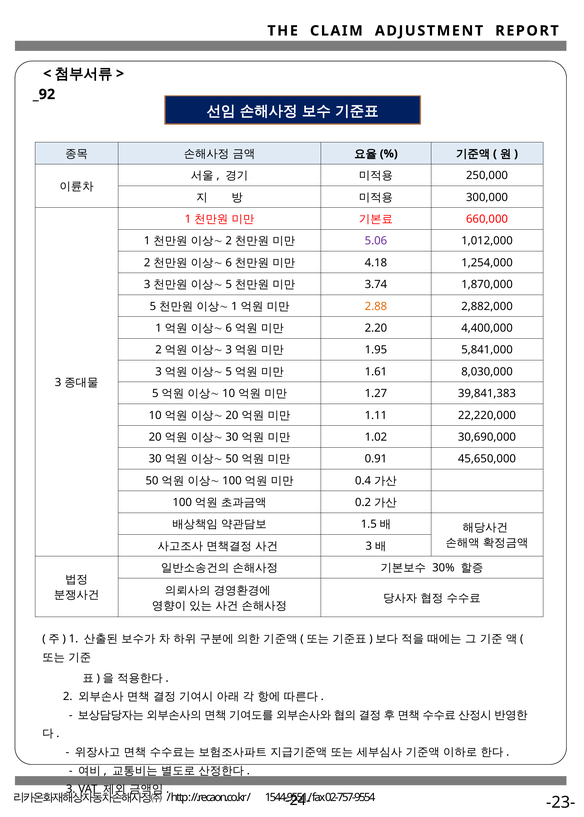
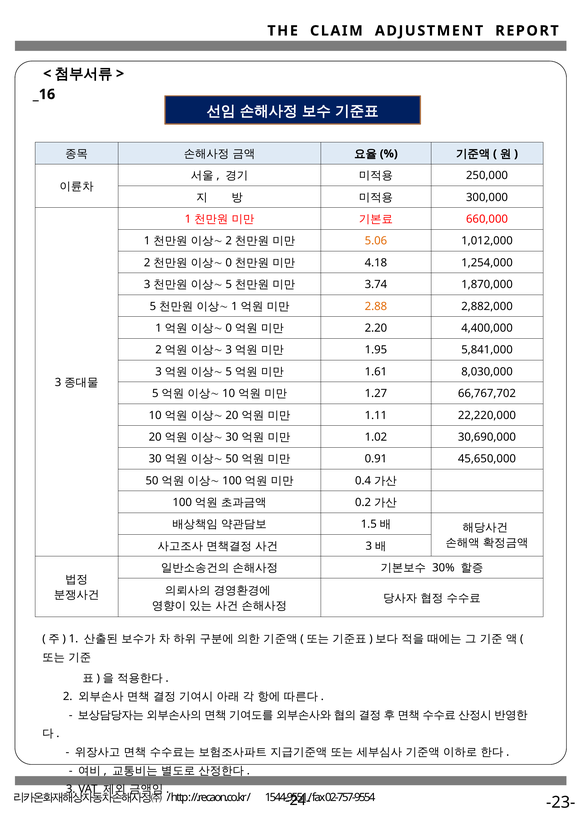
_92: _92 -> _16 (44, 94)
5.06 colour: purple -> orange (376, 241)
6: 6 -> 0 (229, 263)
6: 6 -> 0 (229, 328)
39,841,383: 39,841,383 -> 66,767,702 (487, 394)
